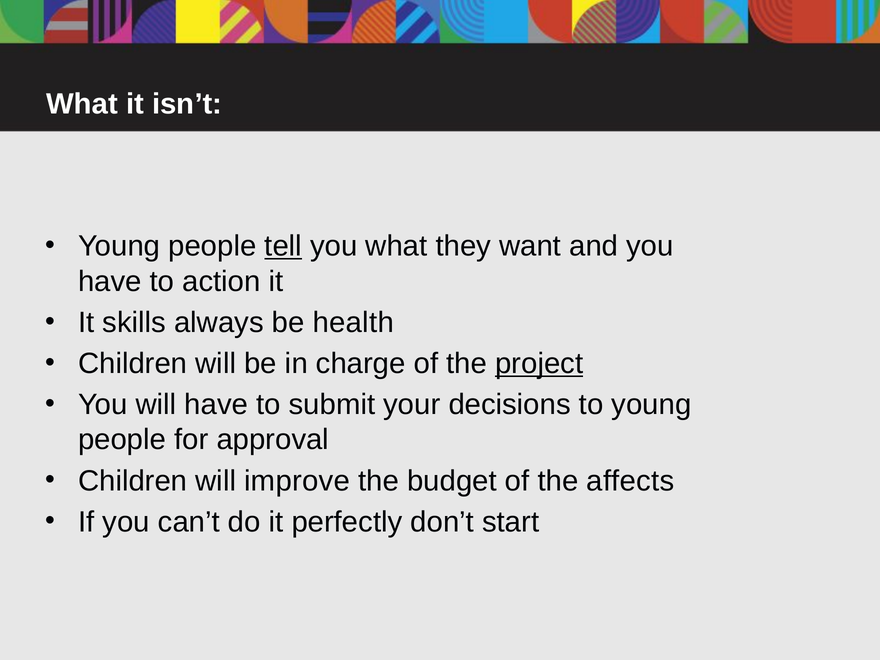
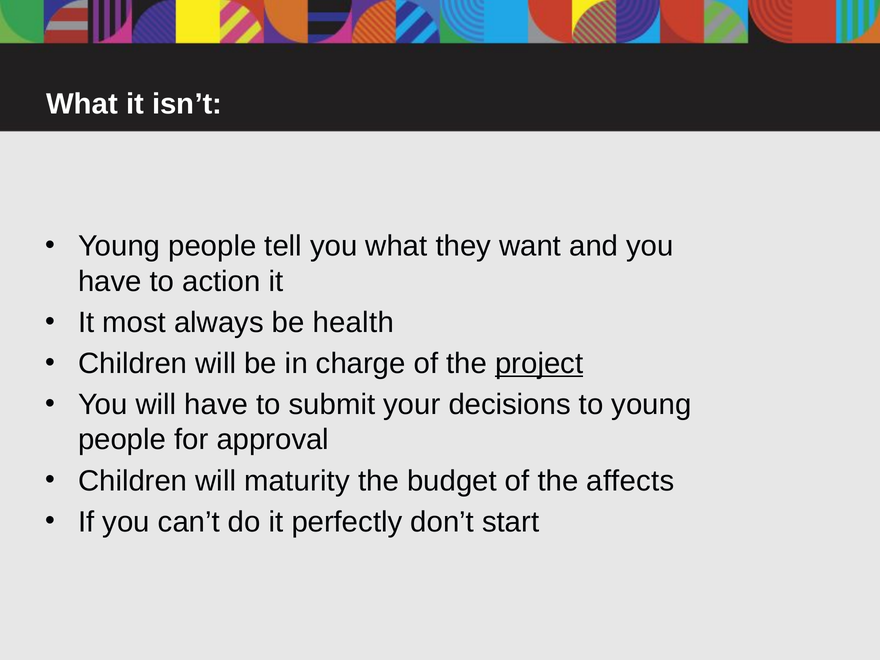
tell underline: present -> none (283, 246)
skills: skills -> most (134, 322)
improve: improve -> maturity (297, 481)
